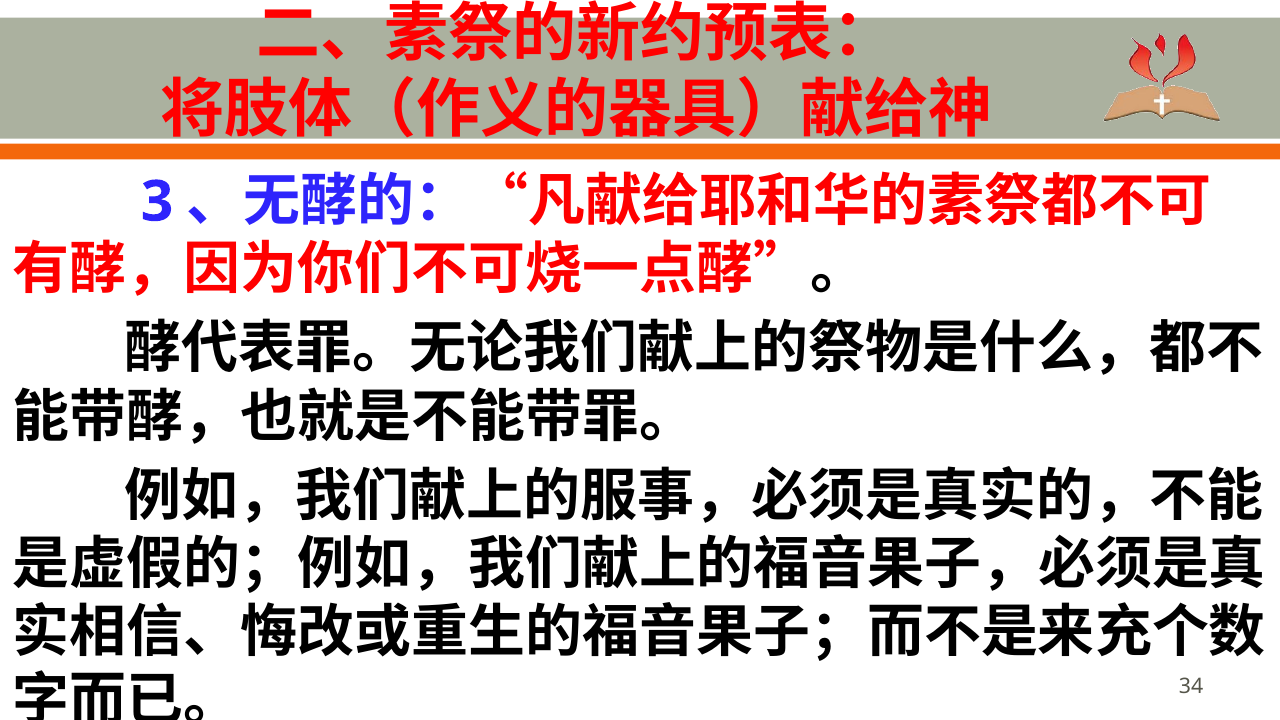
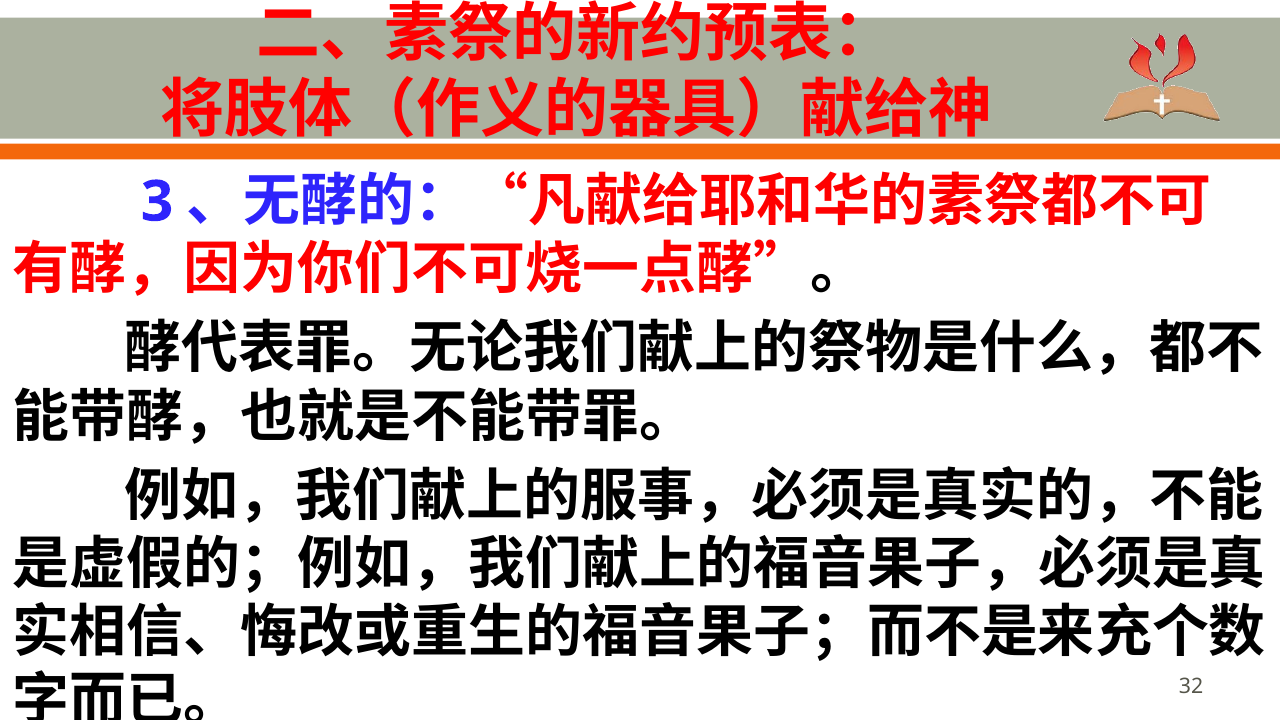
34: 34 -> 32 (1191, 686)
